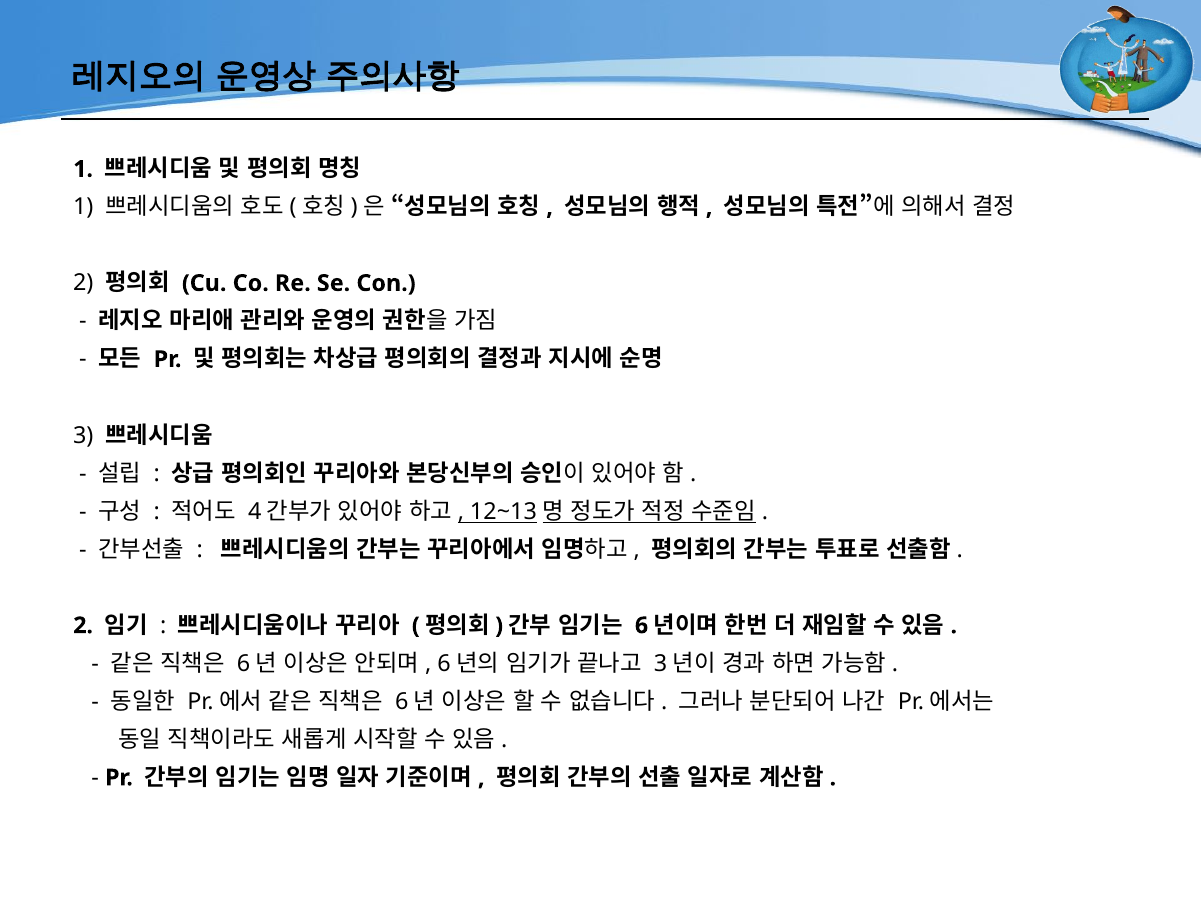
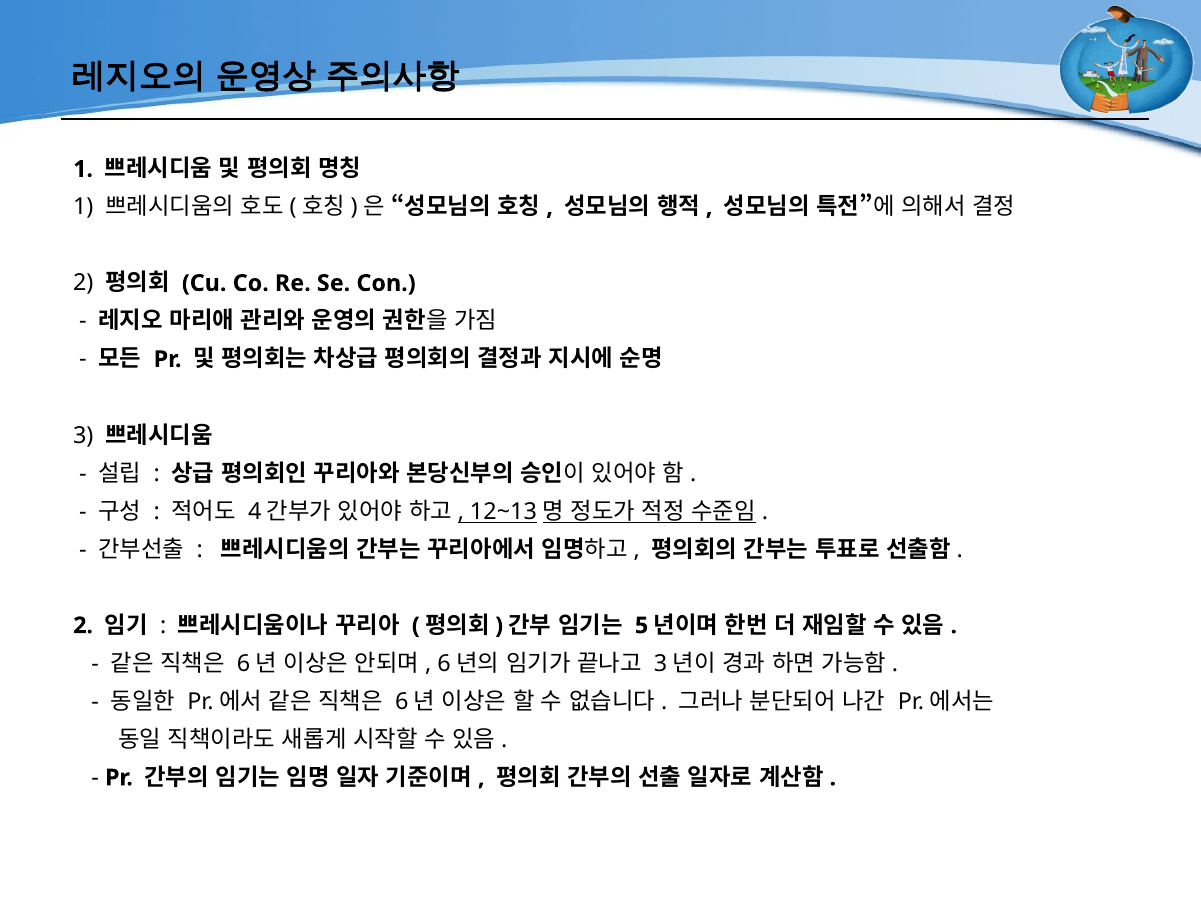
6: 6 -> 5 (642, 626)
